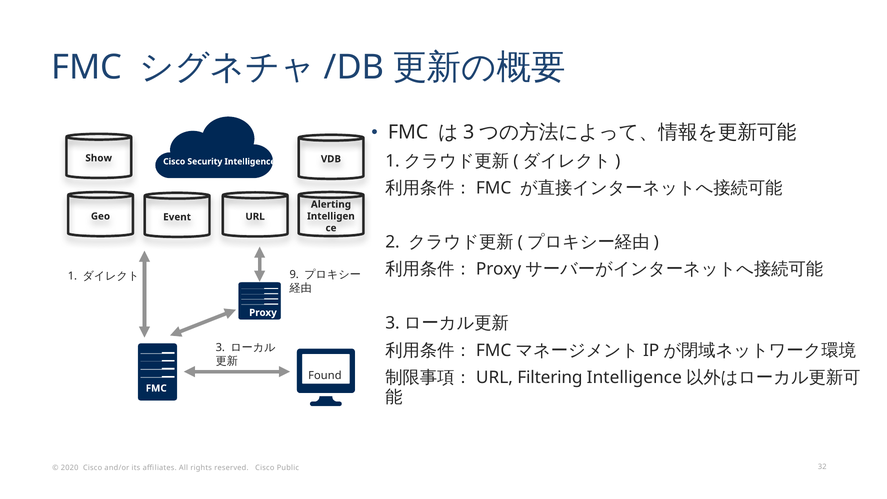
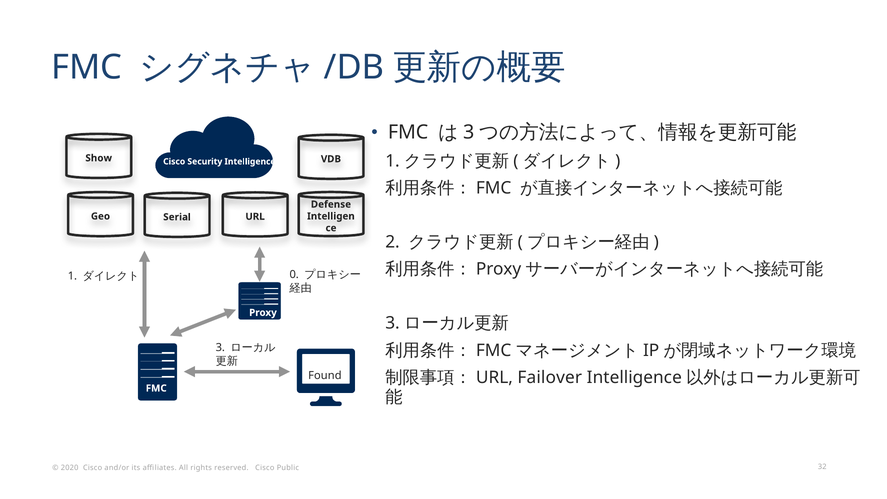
Alerting: Alerting -> Defense (331, 204)
Event: Event -> Serial (177, 217)
9: 9 -> 0 (294, 275)
Filtering: Filtering -> Failover (550, 377)
